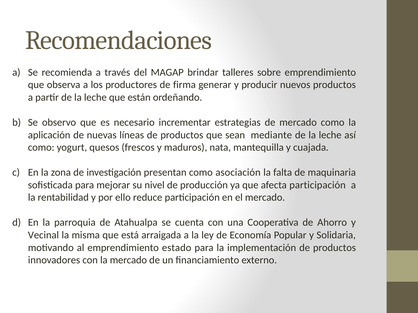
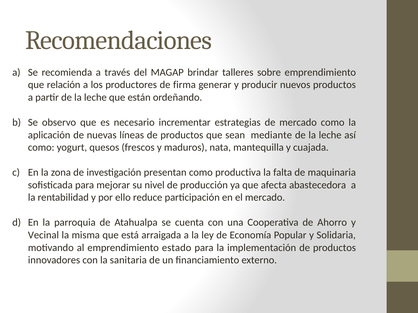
observa: observa -> relación (64, 85)
asociación: asociación -> productiva (238, 173)
afecta participación: participación -> abastecedora (318, 185)
la mercado: mercado -> sanitaria (128, 261)
